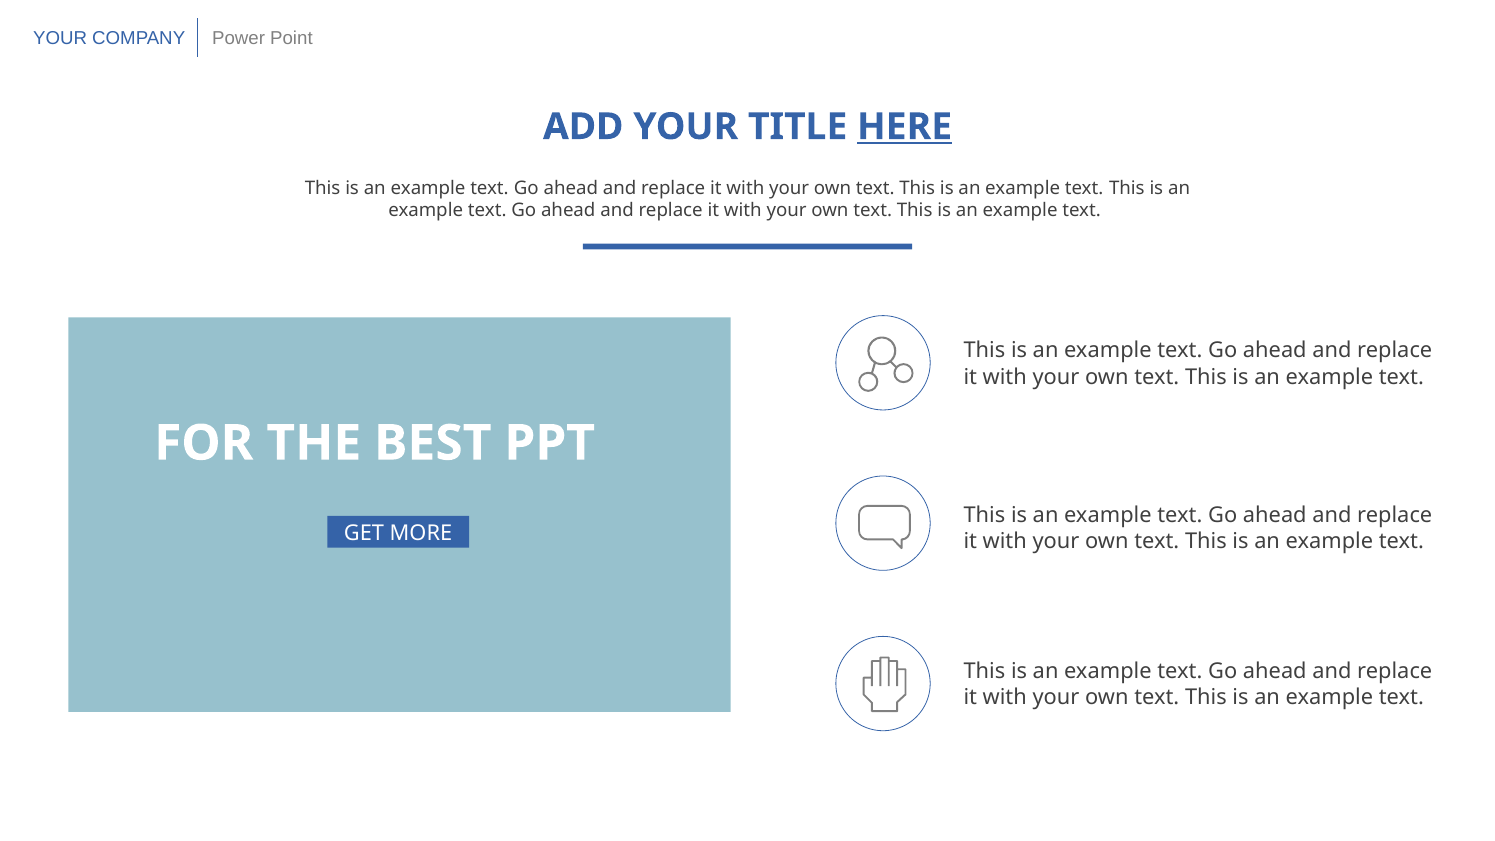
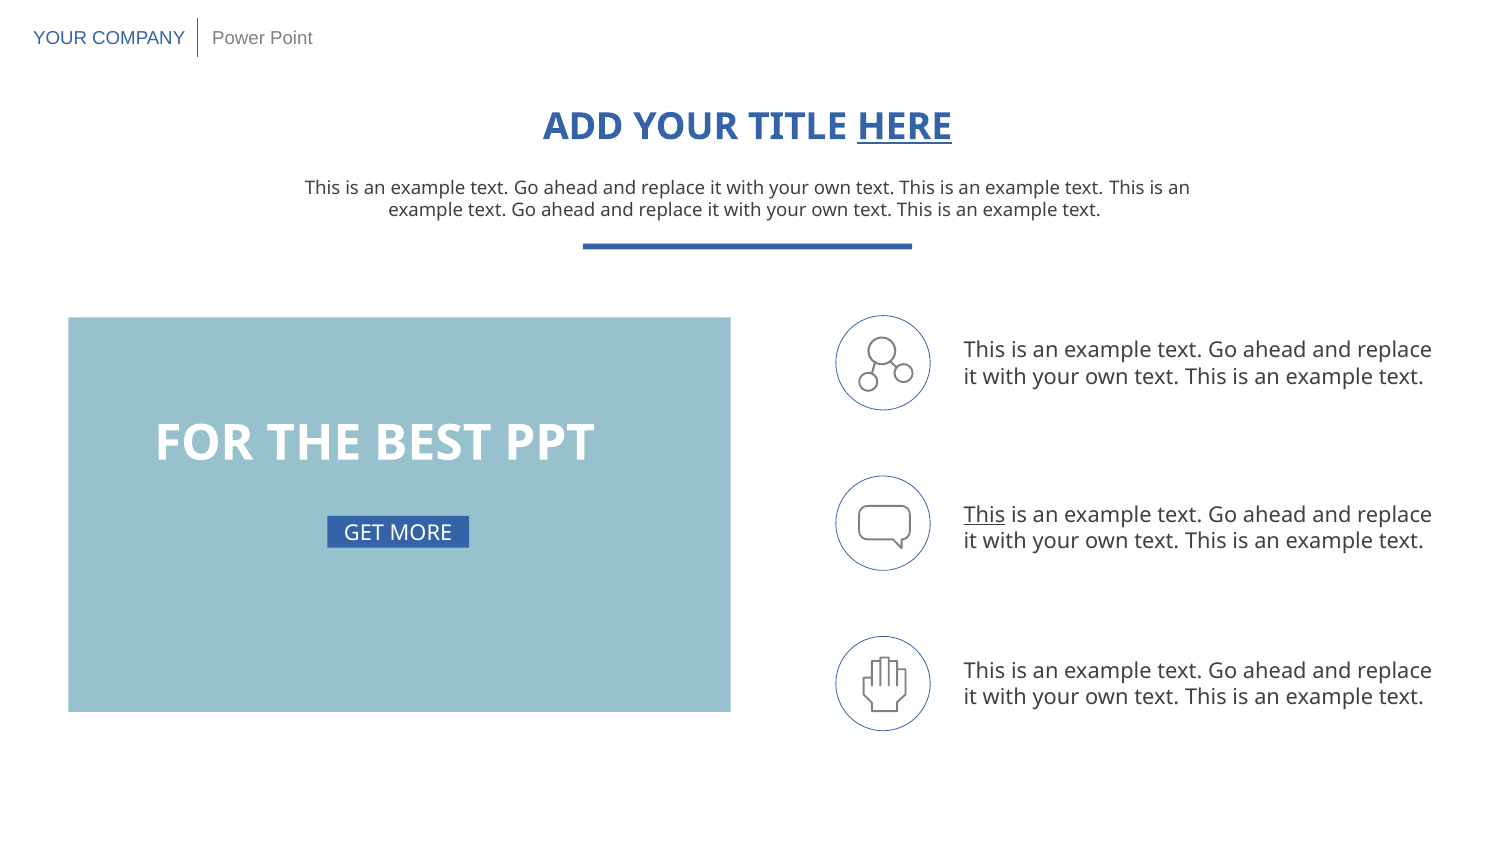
This underline: none -> present (984, 515)
